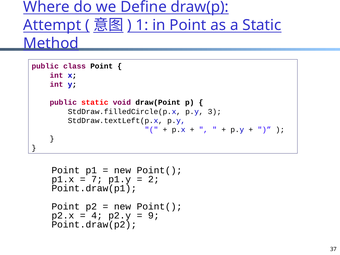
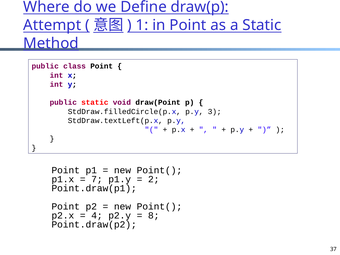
9: 9 -> 8 (154, 216)
